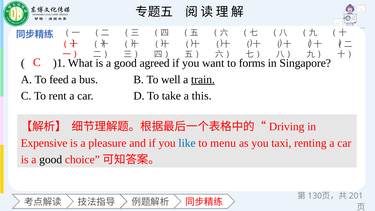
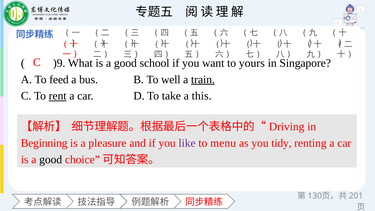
)1: )1 -> )9 (59, 63)
agreed: agreed -> school (155, 63)
forms: forms -> yours (252, 63)
rent underline: none -> present (58, 96)
Expensive: Expensive -> Beginning (44, 143)
like colour: blue -> purple (187, 143)
taxi: taxi -> tidy (281, 143)
